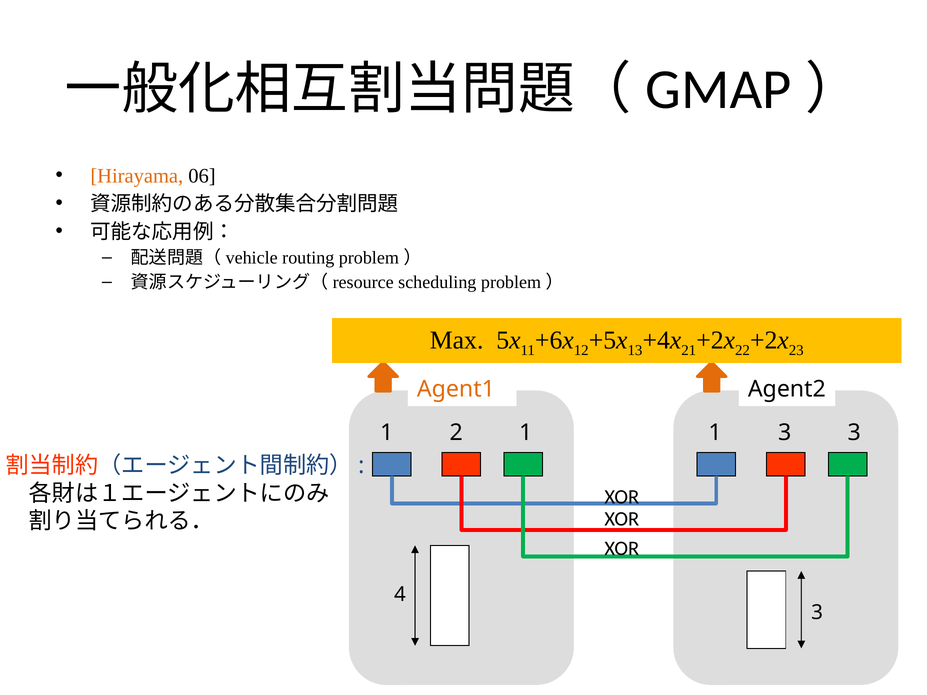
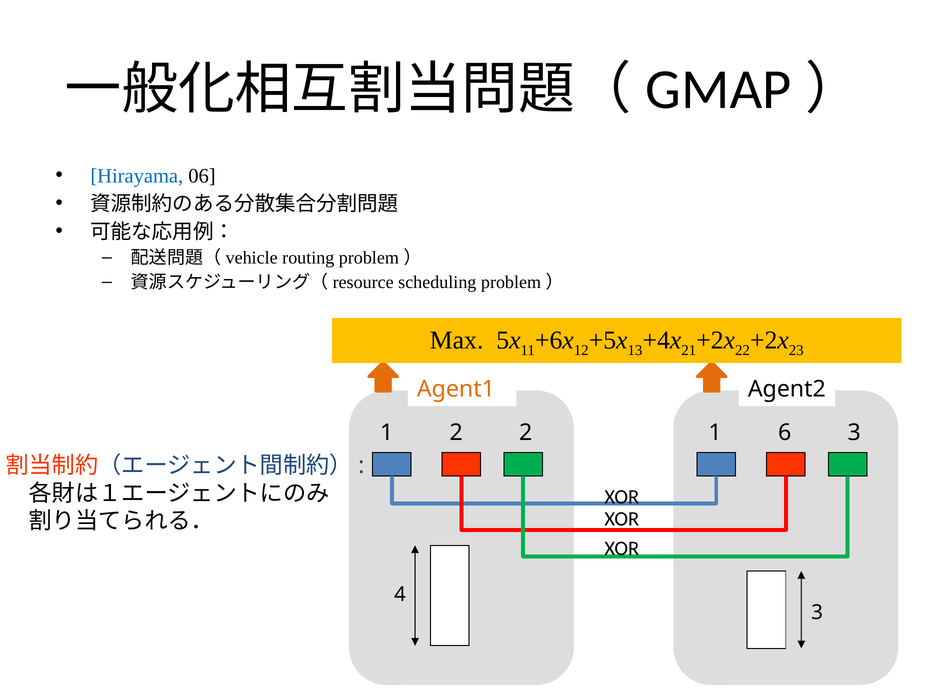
Hirayama colour: orange -> blue (137, 176)
2 1: 1 -> 2 (526, 433)
1 3: 3 -> 6 (785, 433)
